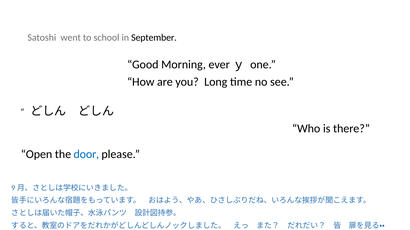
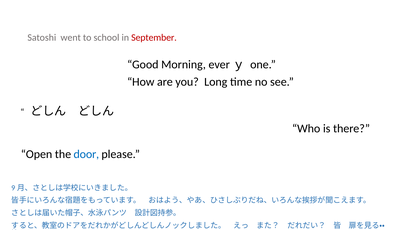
September colour: black -> red (154, 38)
